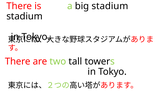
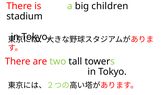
big stadium: stadium -> children (110, 6)
